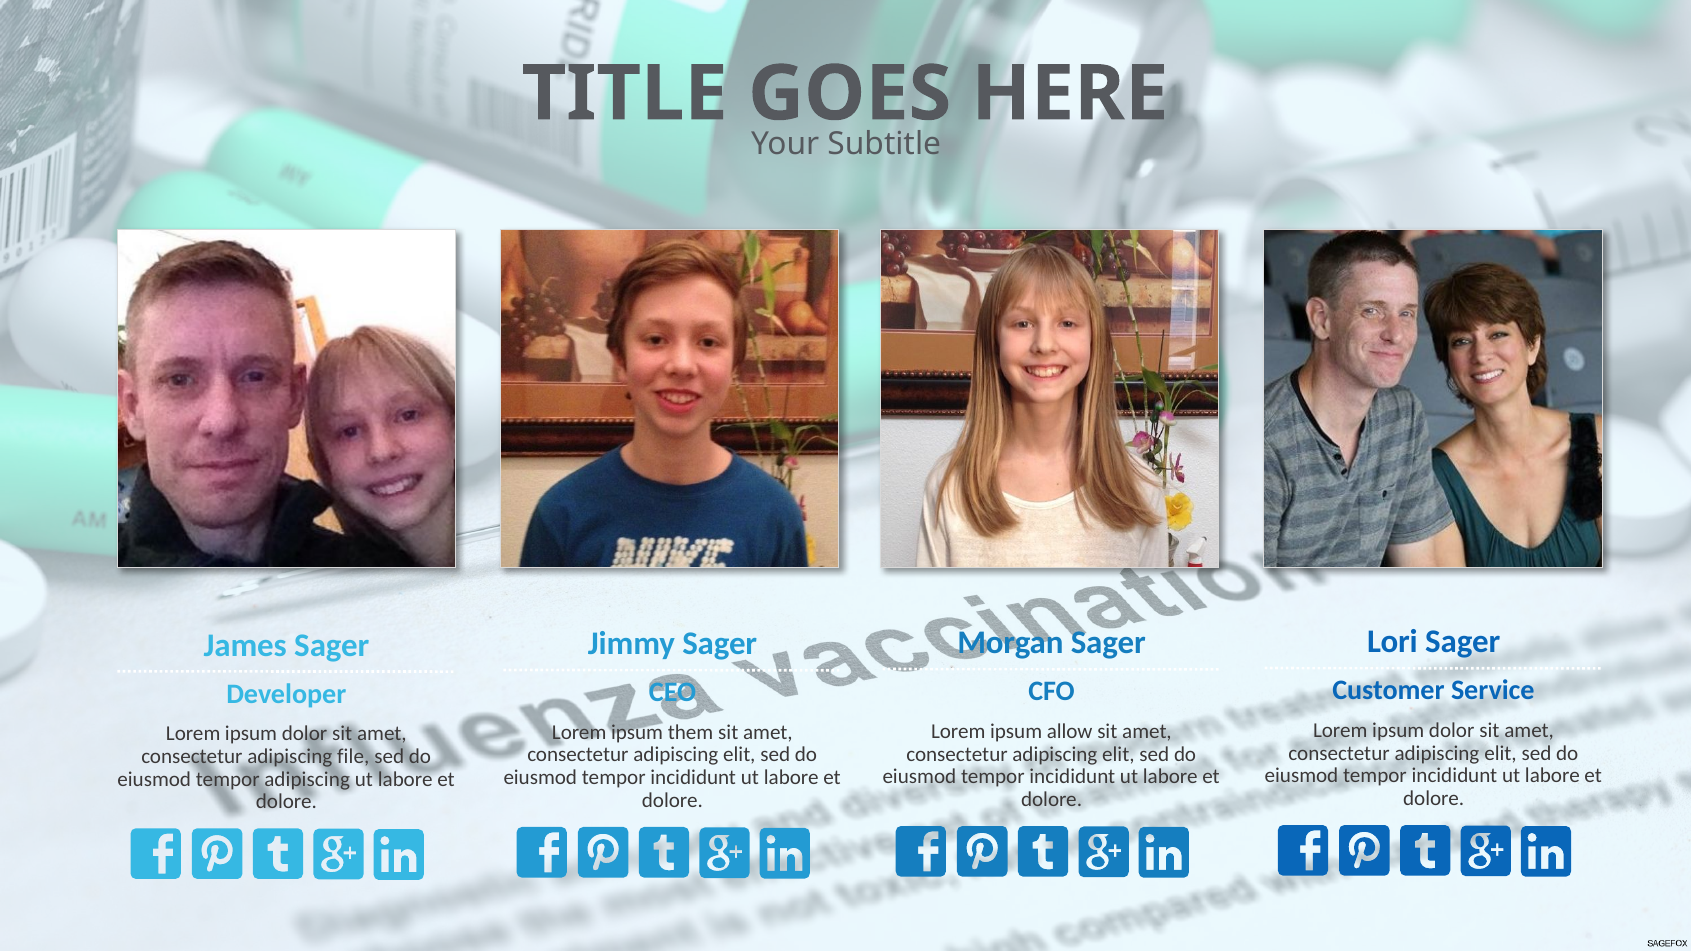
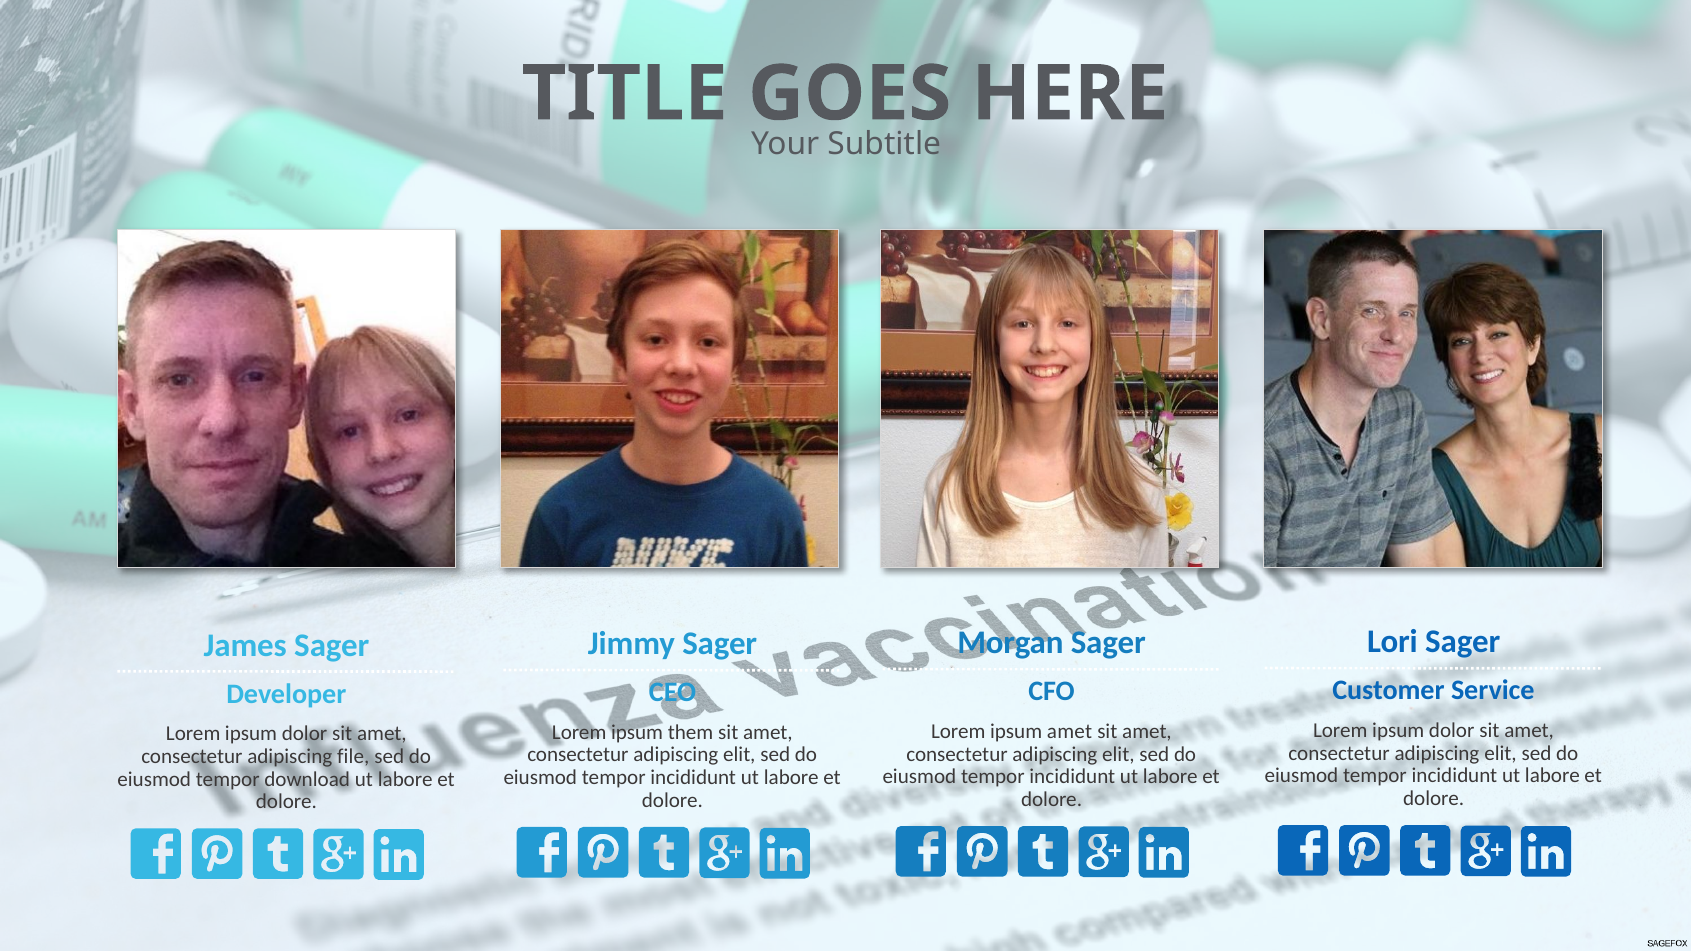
ipsum allow: allow -> amet (1070, 731)
tempor adipiscing: adipiscing -> download (307, 779)
